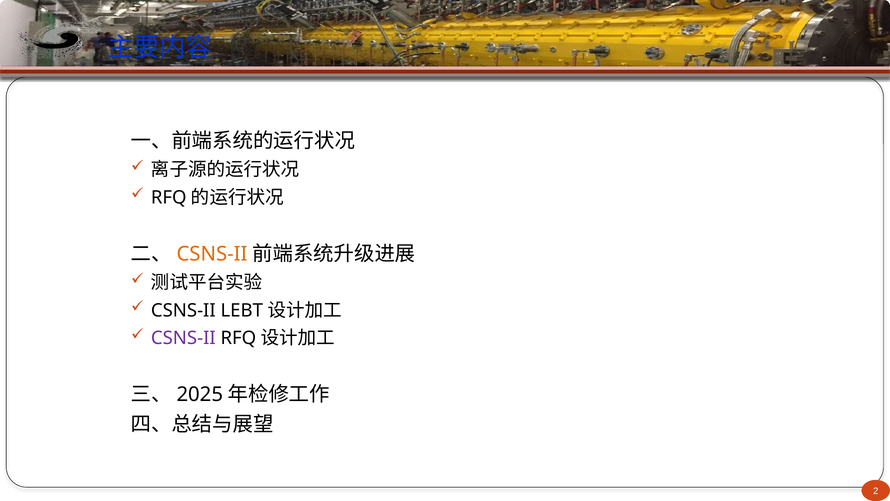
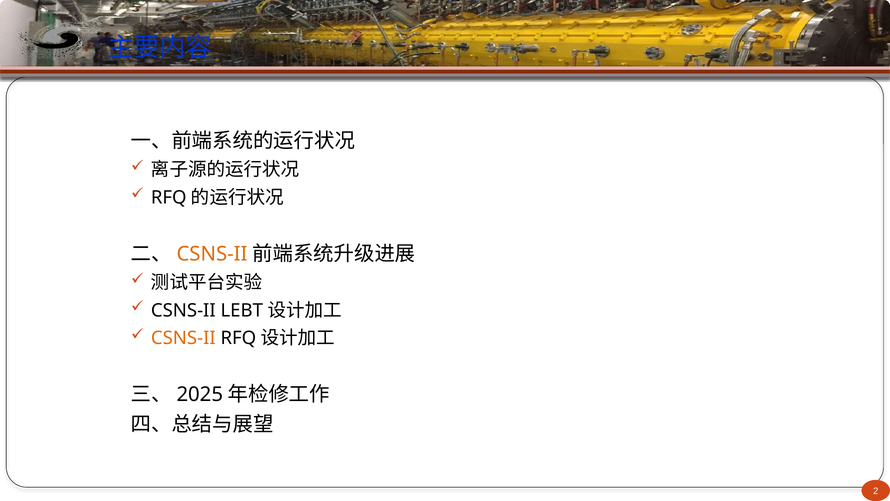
CSNS-II colour: purple -> orange (183, 338)
